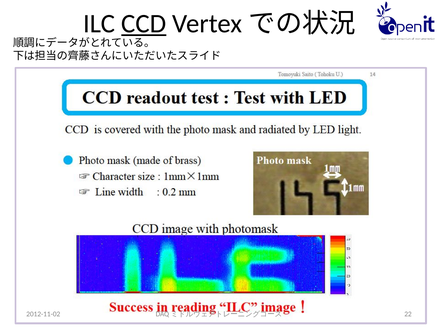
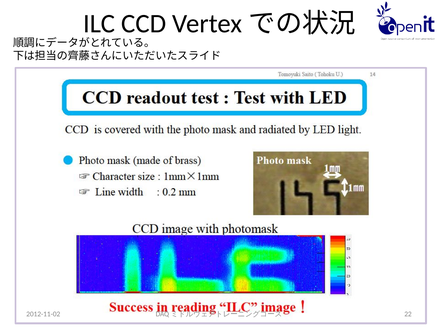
CCD underline: present -> none (144, 24)
